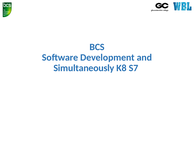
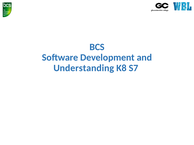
Simultaneously: Simultaneously -> Understanding (84, 68)
